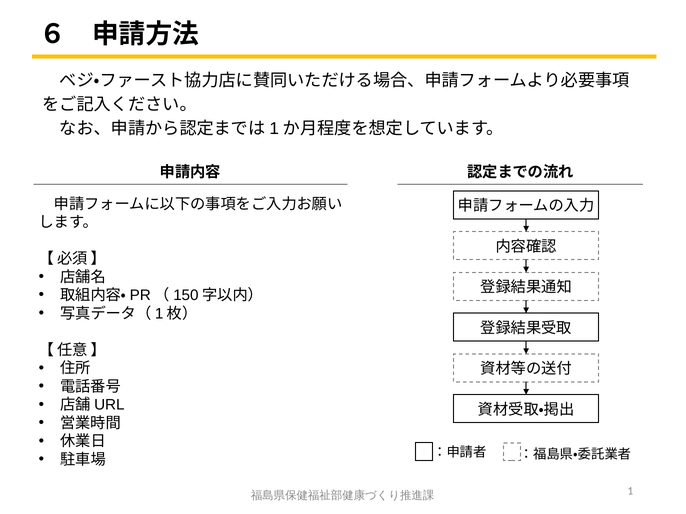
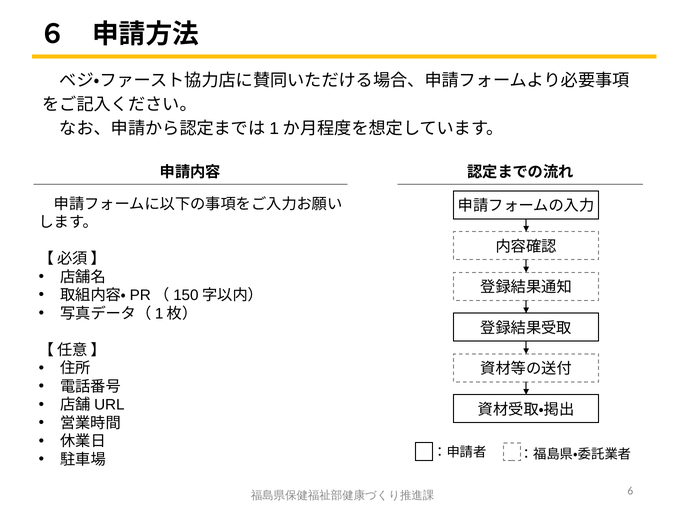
1: 1 -> 6 (630, 491)
